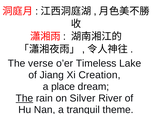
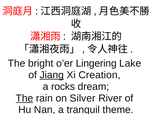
verse: verse -> bright (41, 63)
Timeless: Timeless -> Lingering (96, 63)
Jiang underline: none -> present (52, 75)
place: place -> rocks (63, 87)
